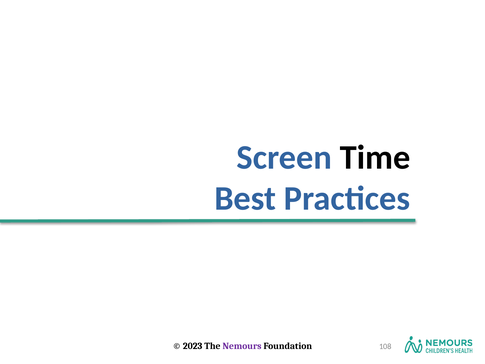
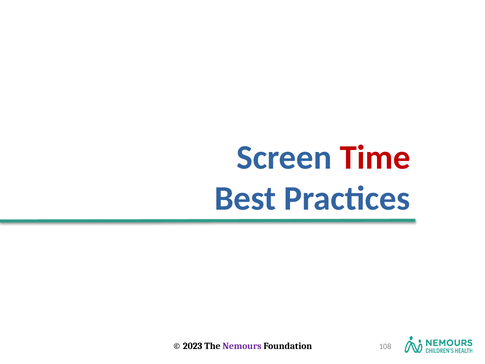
Time colour: black -> red (375, 157)
